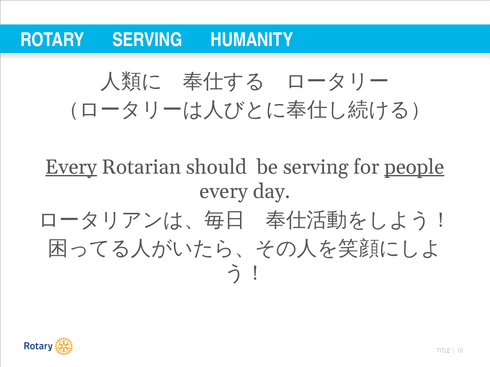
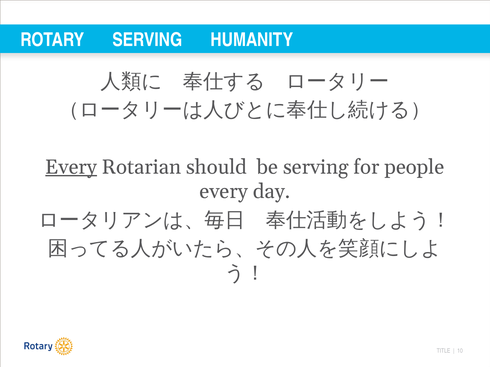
people underline: present -> none (414, 167)
